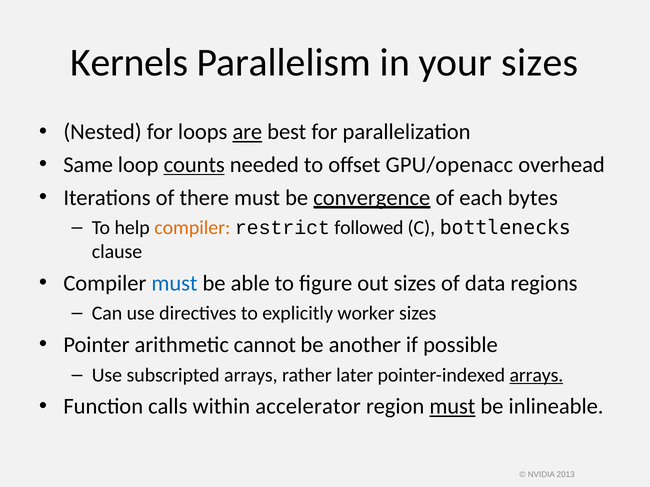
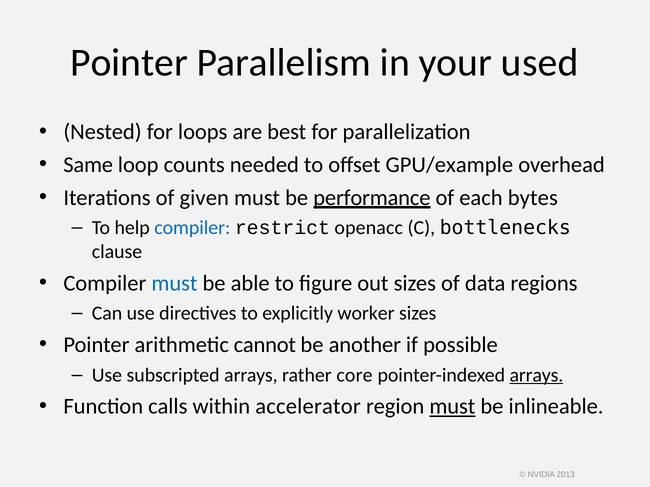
Kernels: Kernels -> Pointer (129, 63)
your sizes: sizes -> used (540, 63)
are underline: present -> none (247, 132)
counts underline: present -> none (194, 165)
GPU/openacc: GPU/openacc -> GPU/example (449, 165)
there: there -> given (204, 198)
convergence: convergence -> performance (372, 198)
compiler colour: orange -> blue (192, 228)
followed: followed -> openacc (369, 228)
later: later -> core (355, 375)
